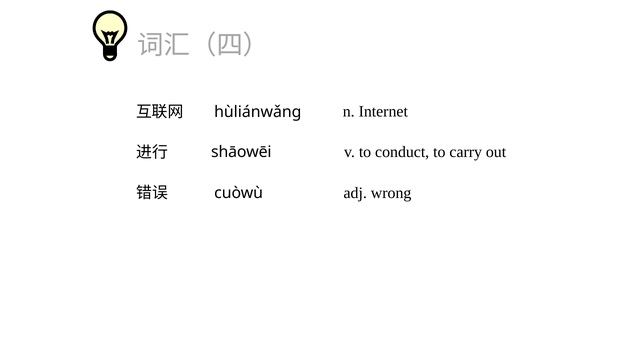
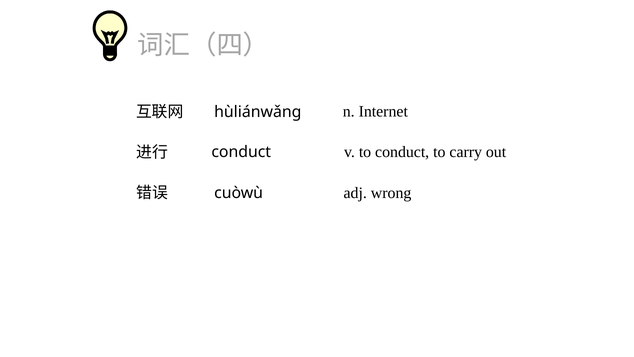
shāowēi: shāowēi -> conduct (241, 152)
